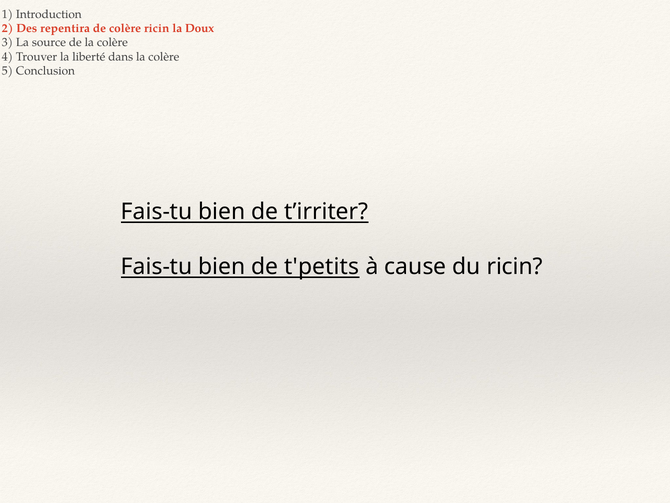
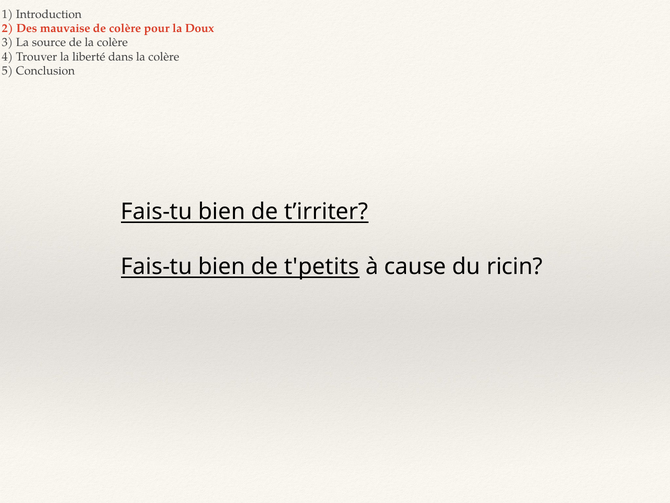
repentira: repentira -> mauvaise (65, 28)
colère ricin: ricin -> pour (157, 28)
